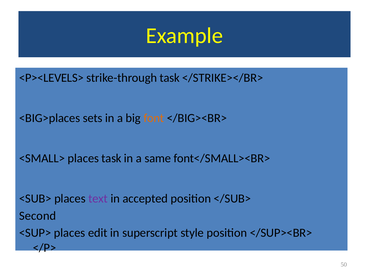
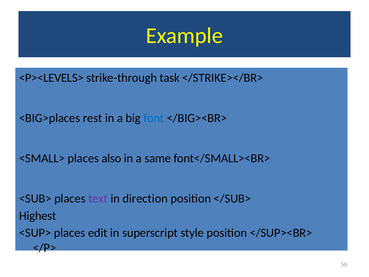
sets: sets -> rest (93, 118)
font colour: orange -> blue (154, 118)
places task: task -> also (112, 158)
accepted: accepted -> direction (145, 198)
Second: Second -> Highest (38, 216)
